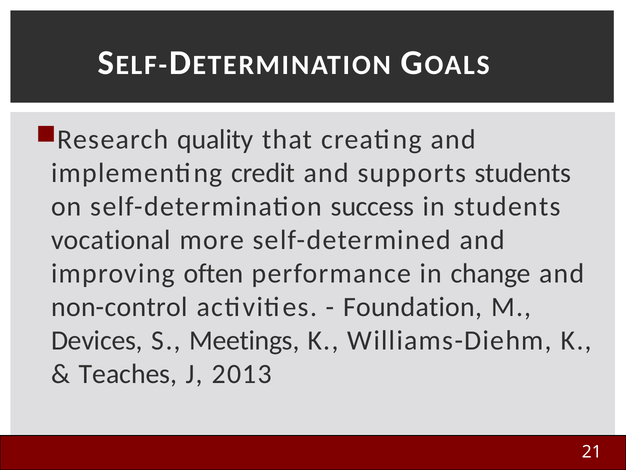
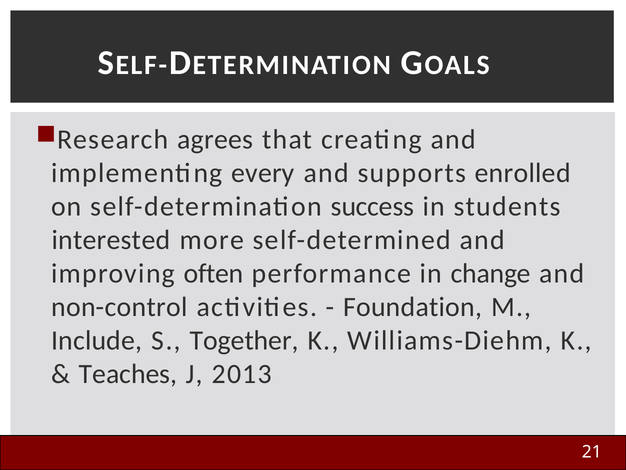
quality: quality -> agrees (215, 140)
credit: credit -> every (263, 173)
supports students: students -> enrolled (523, 173)
vocational: vocational -> interested (111, 240)
Devices: Devices -> Include (97, 340)
Meetings: Meetings -> Together (244, 340)
